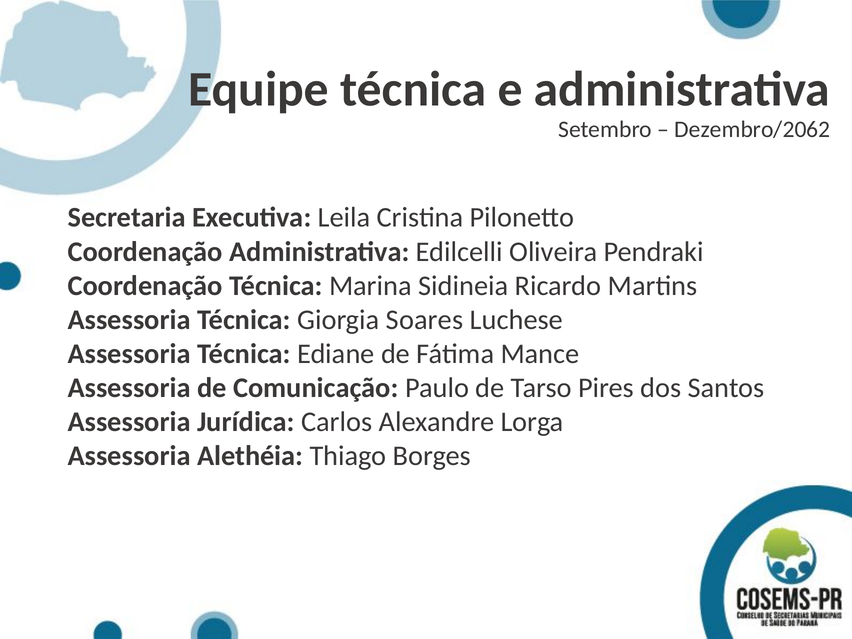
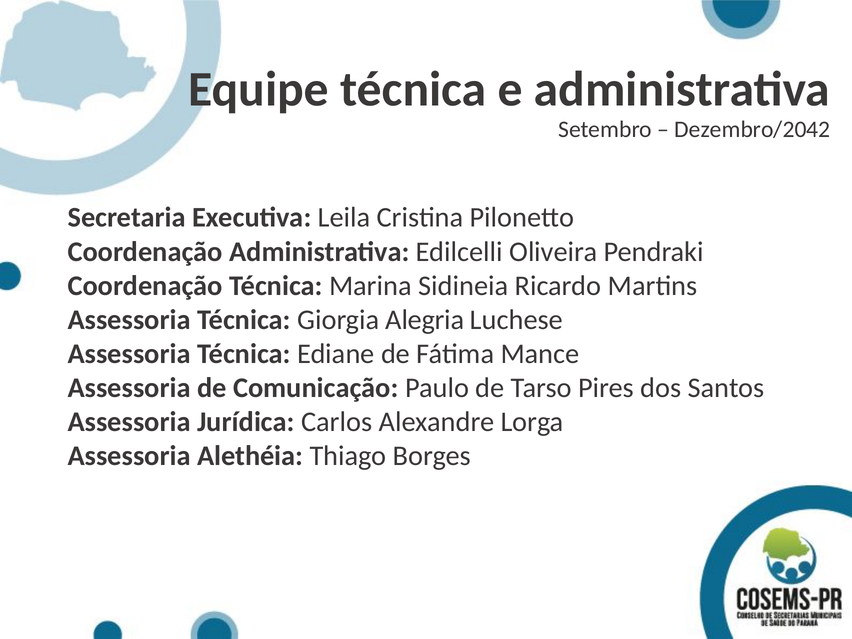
Dezembro/2062: Dezembro/2062 -> Dezembro/2042 (752, 130)
Soares: Soares -> Alegria (425, 320)
